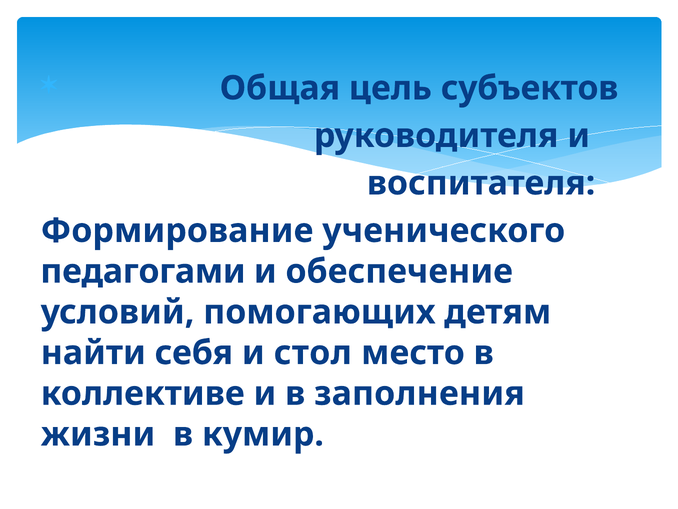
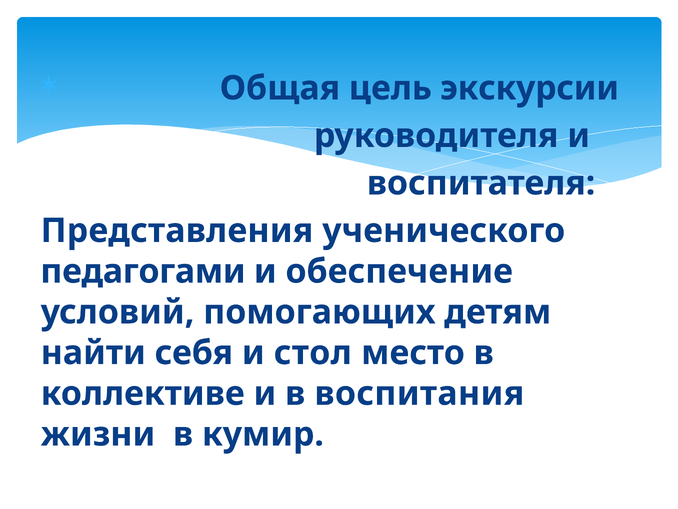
субъектов: субъектов -> экскурсии (530, 88)
Формирование: Формирование -> Представления (177, 231)
заполнения: заполнения -> воспитания (419, 393)
